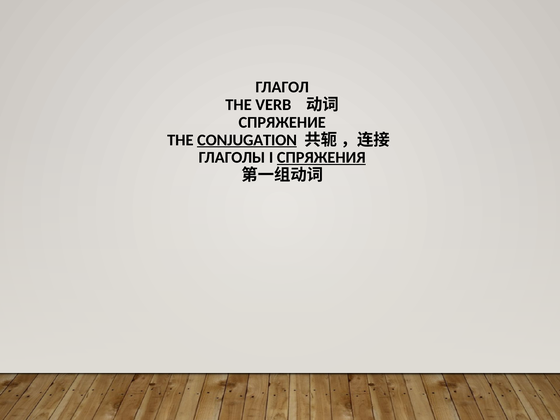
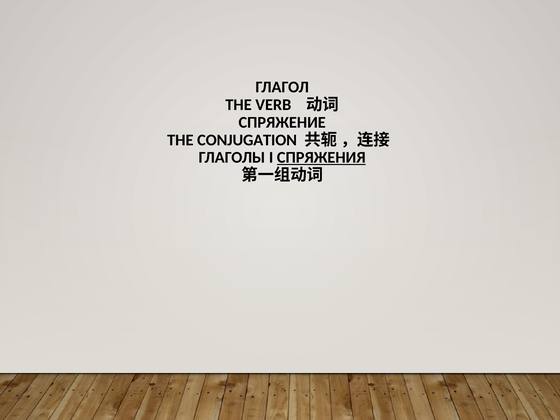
CONJUGATION underline: present -> none (247, 140)
